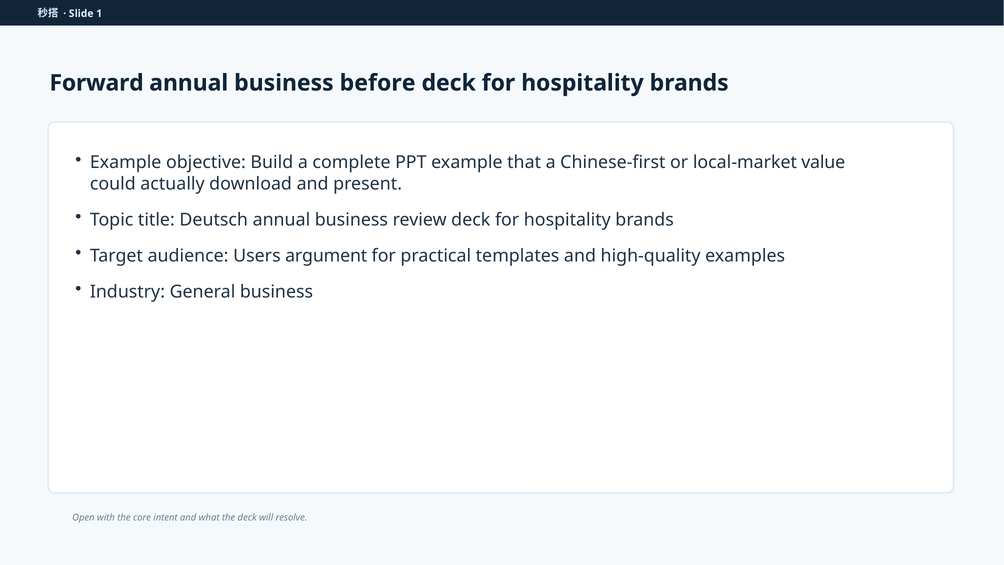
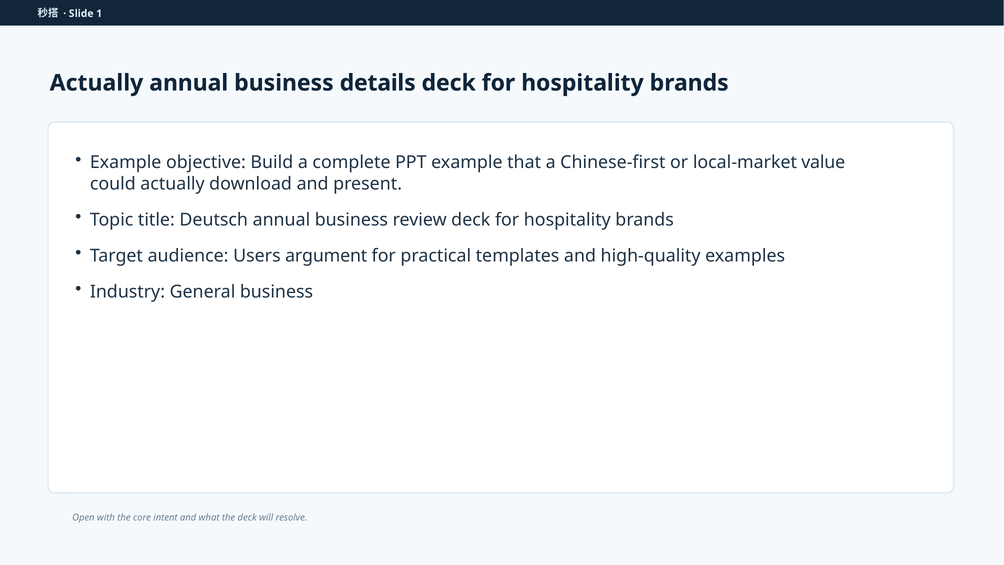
Forward: Forward -> Actually (96, 83)
before: before -> details (378, 83)
